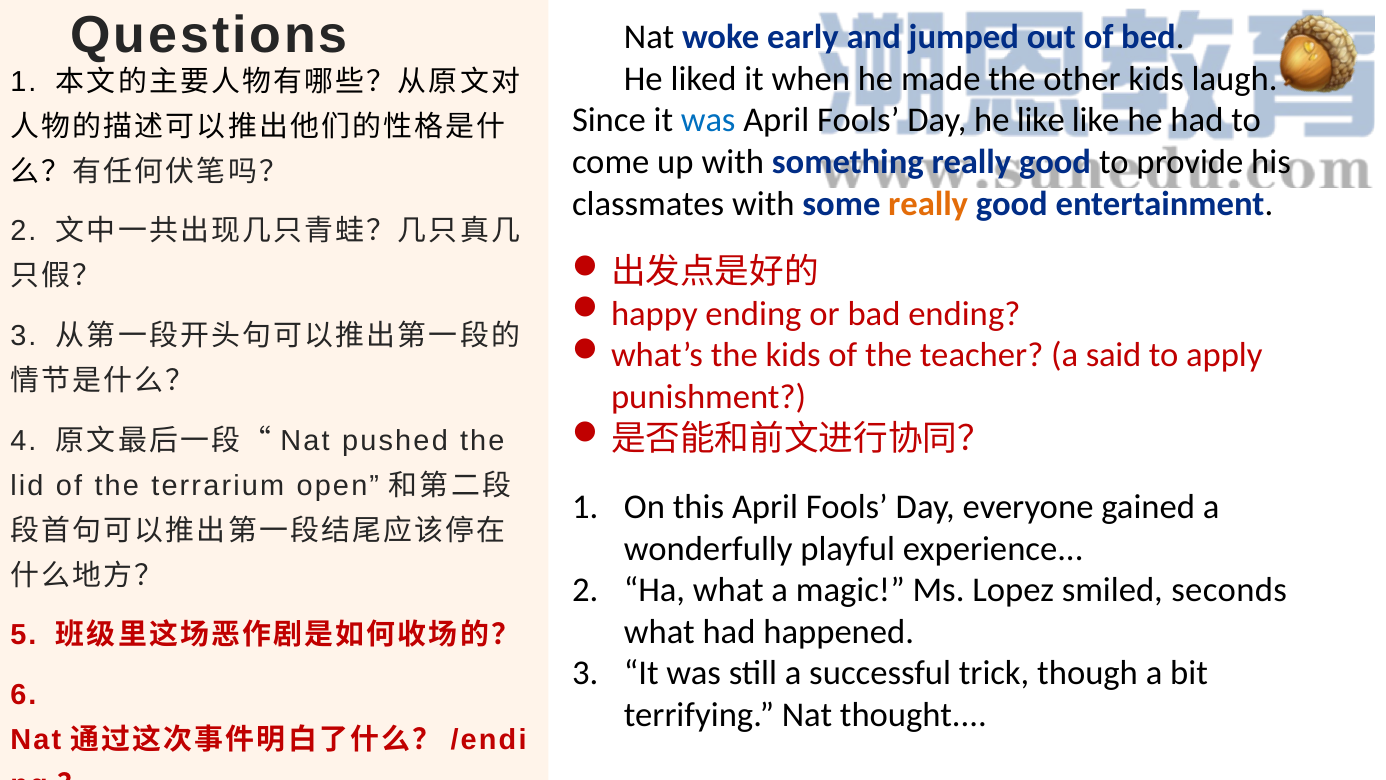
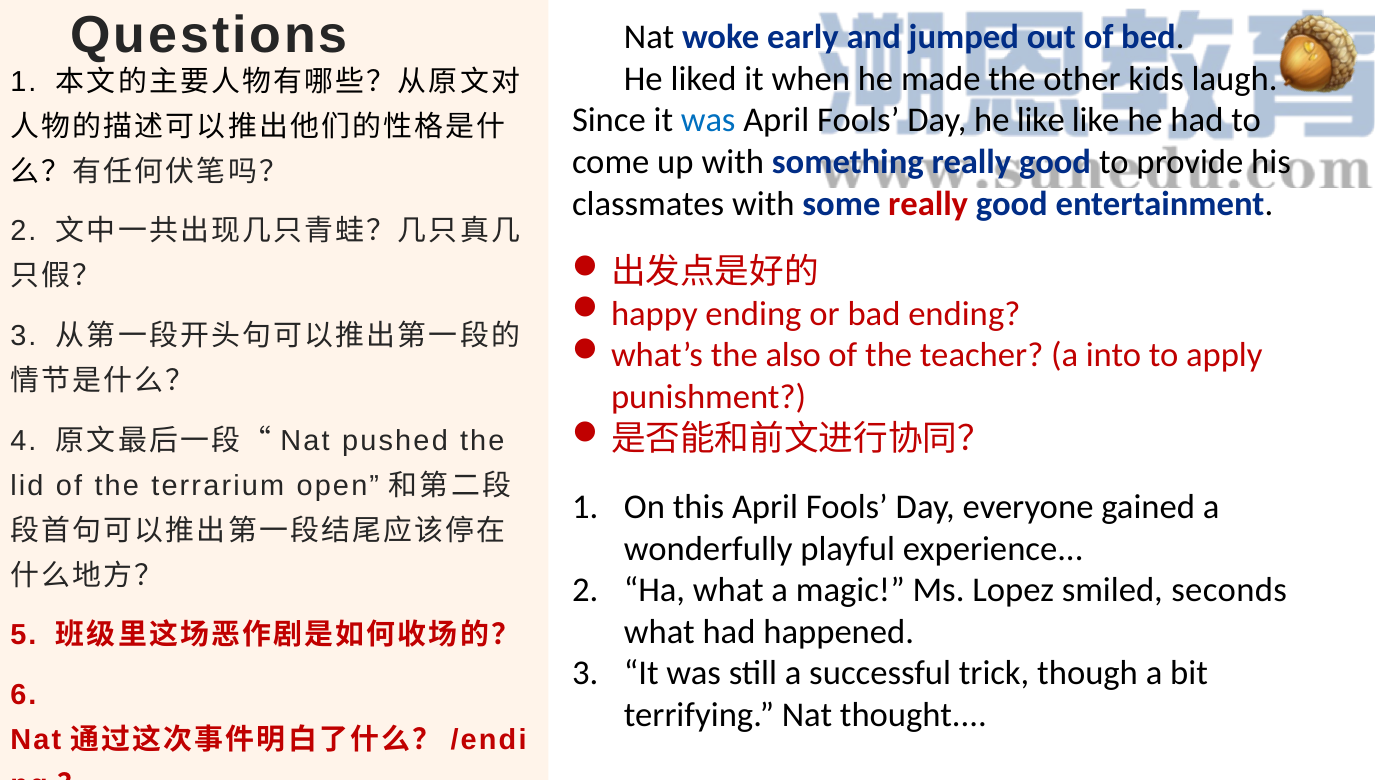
really colour: orange -> red (928, 204)
the kids: kids -> also (793, 355)
said: said -> into (1114, 355)
